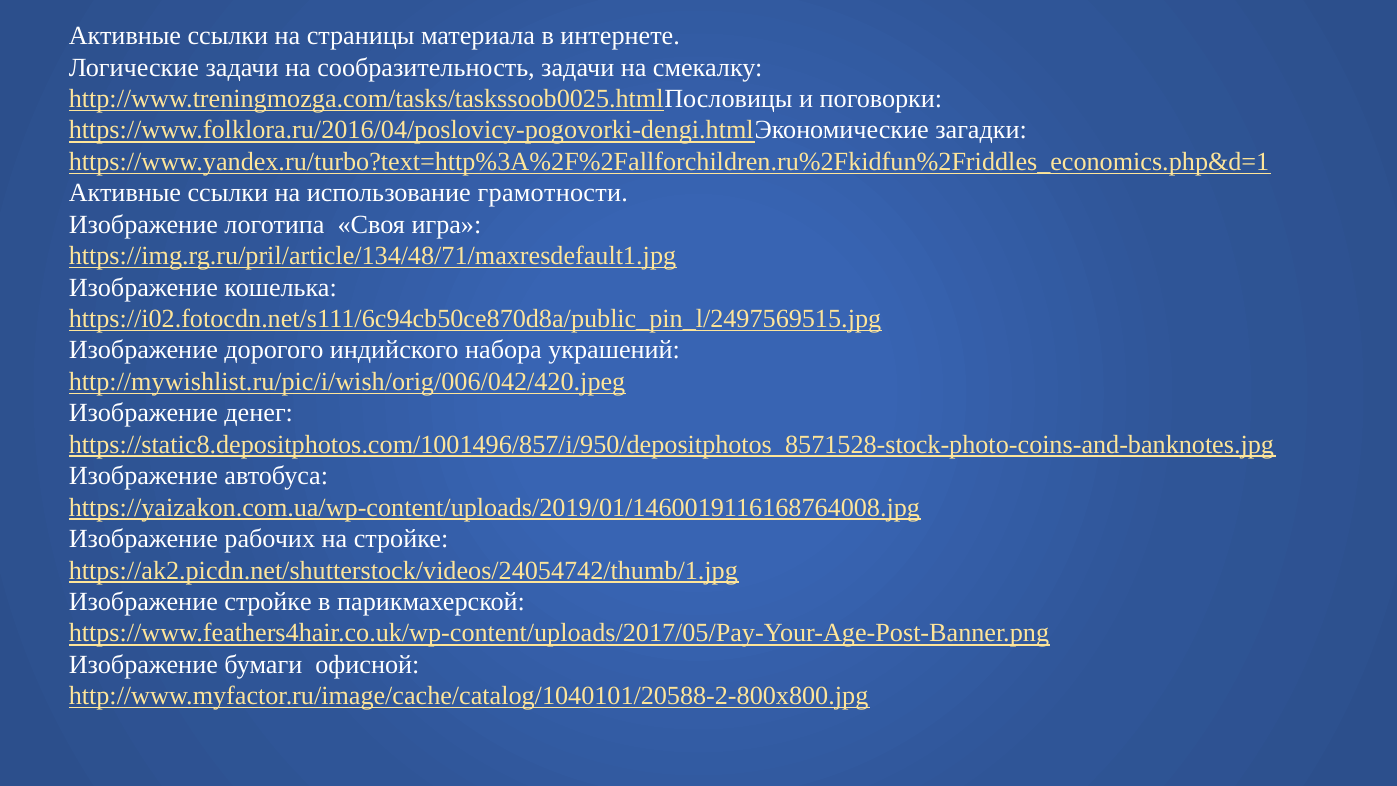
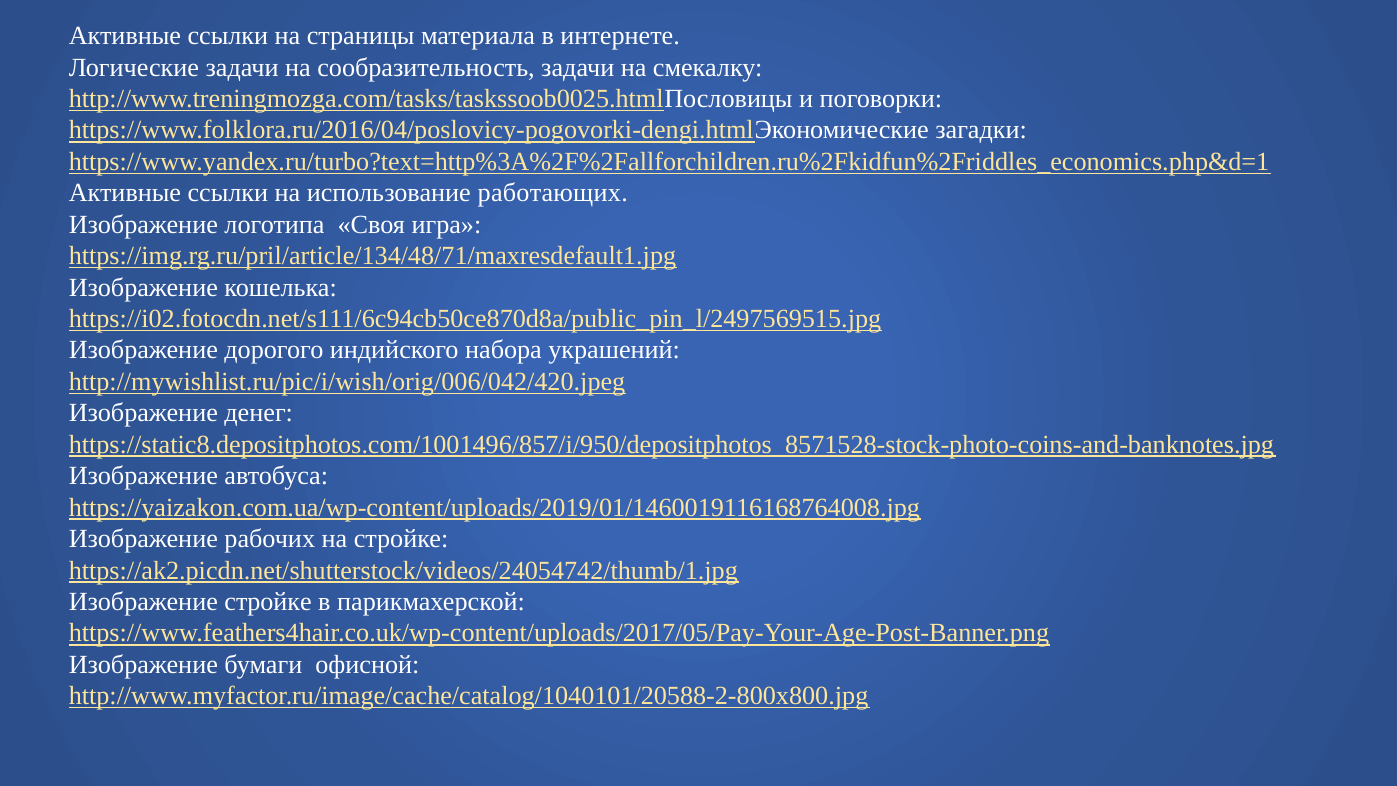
грамотности: грамотности -> работающих (553, 193)
